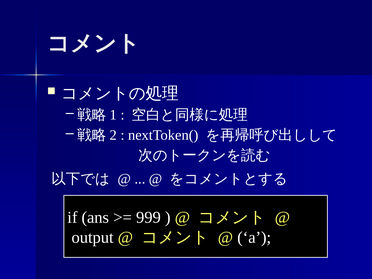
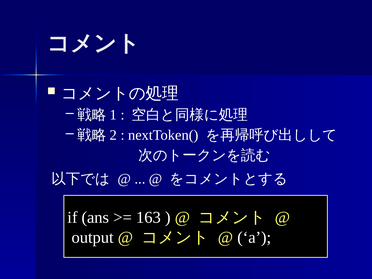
999: 999 -> 163 (148, 218)
